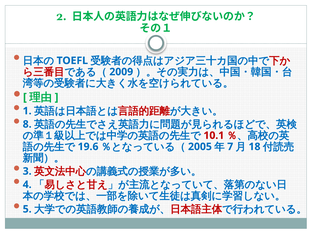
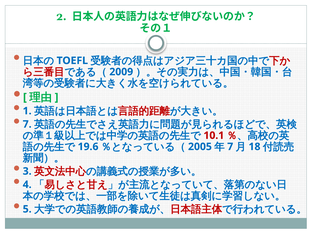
8: 8 -> 7 (27, 124)
